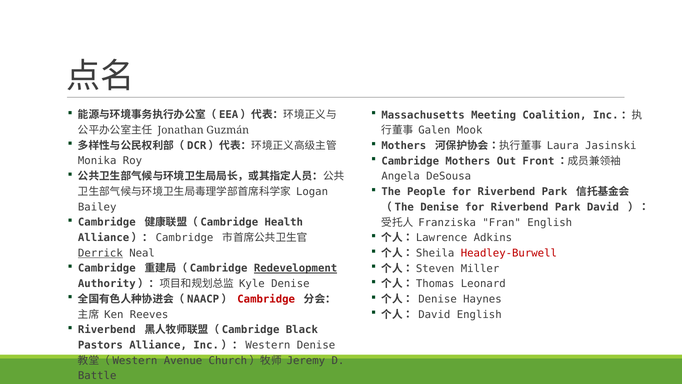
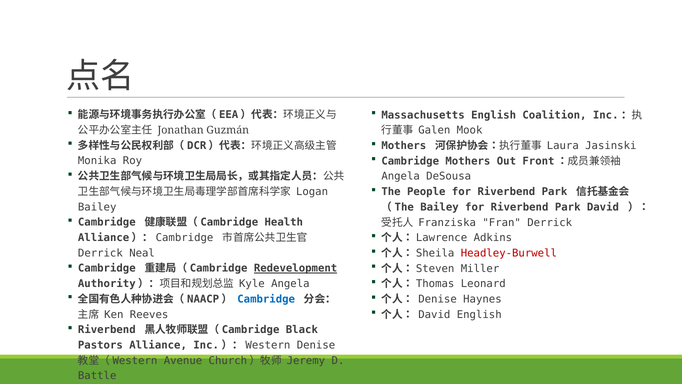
Massachusetts Meeting: Meeting -> English (494, 115)
Denise: Denise -> Bailey (439, 207)
Fran English: English -> Derrick (550, 222)
Derrick underline: present -> none (100, 253)
Kyle Denise: Denise -> Angela (290, 284)
Cambridge colour: red -> blue (266, 299)
